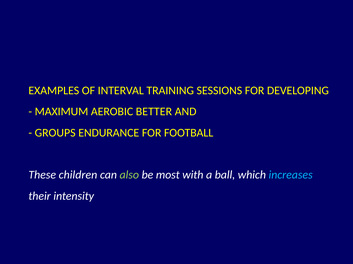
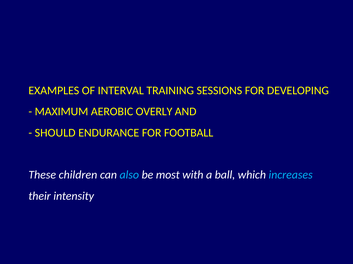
BETTER: BETTER -> OVERLY (154, 112)
GROUPS: GROUPS -> SHOULD (55, 133)
also colour: light green -> light blue (129, 175)
